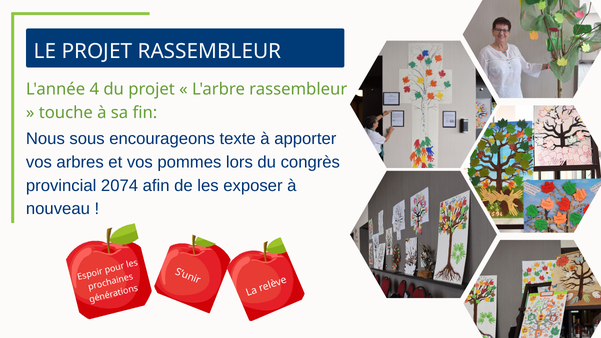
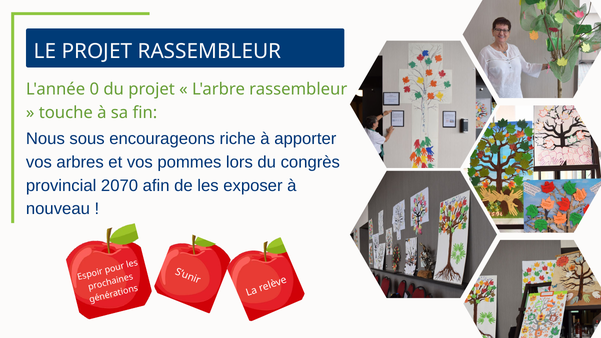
4: 4 -> 0 (94, 89)
texte: texte -> riche (238, 139)
2074: 2074 -> 2070 (120, 186)
